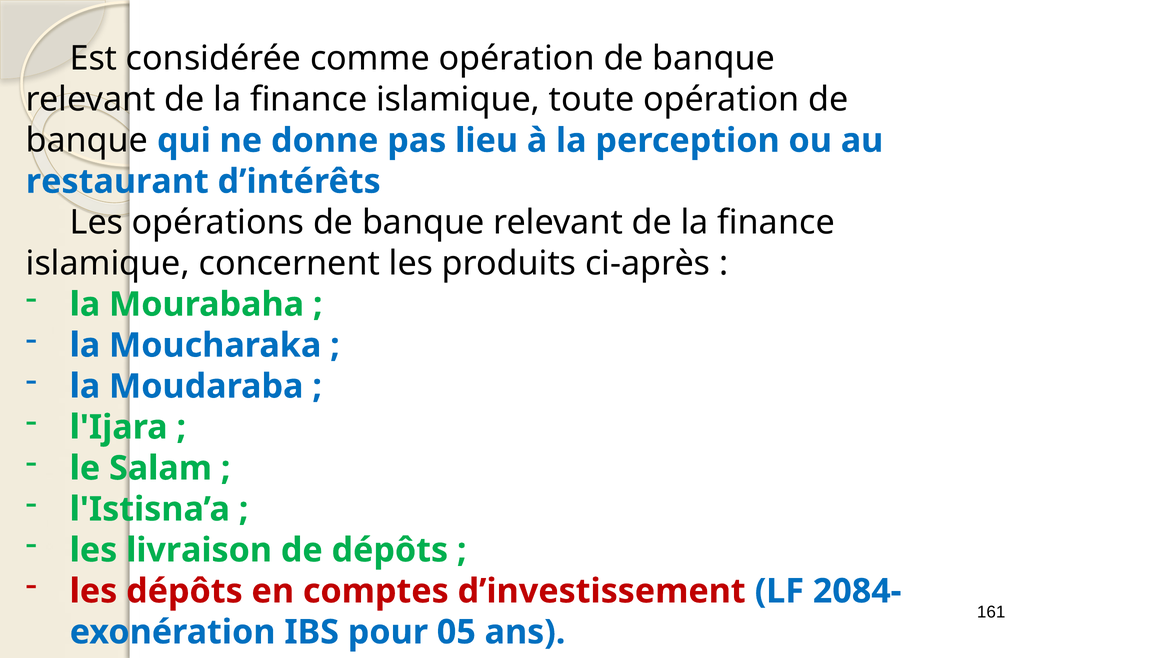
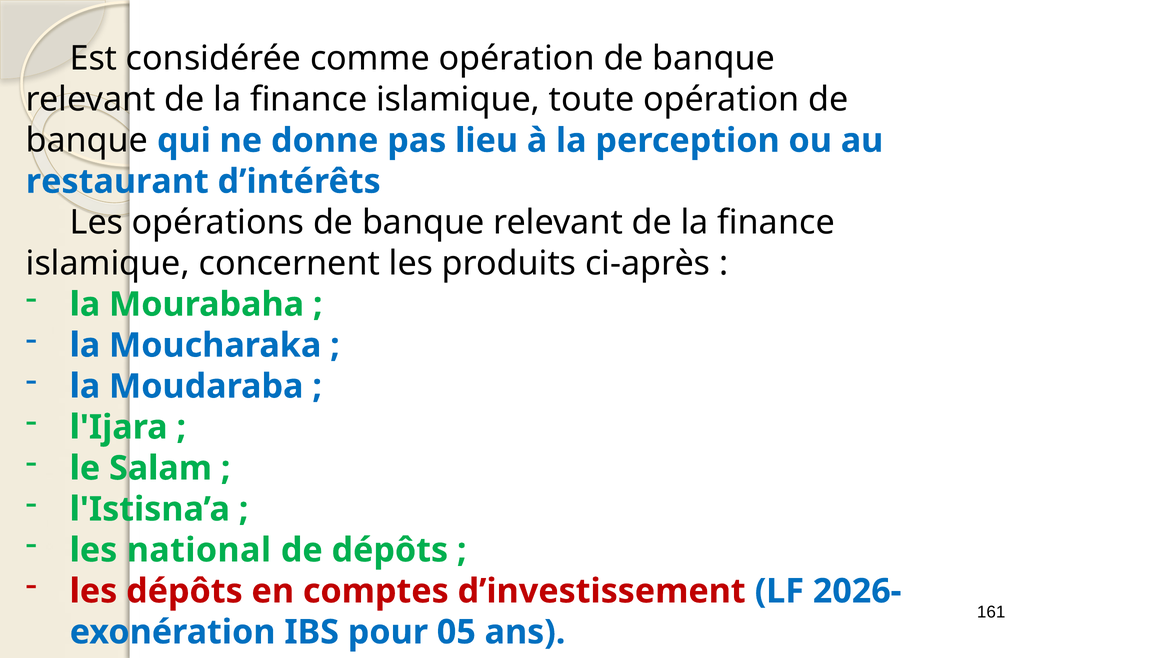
livraison: livraison -> national (199, 550)
2084-: 2084- -> 2026- (857, 591)
